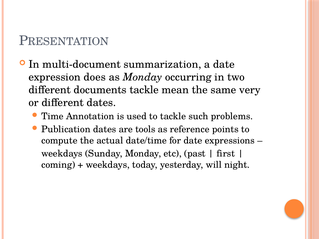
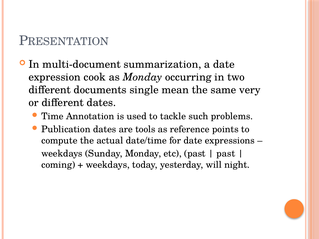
does: does -> cook (95, 77)
documents tackle: tackle -> single (144, 90)
first: first -> past (226, 154)
